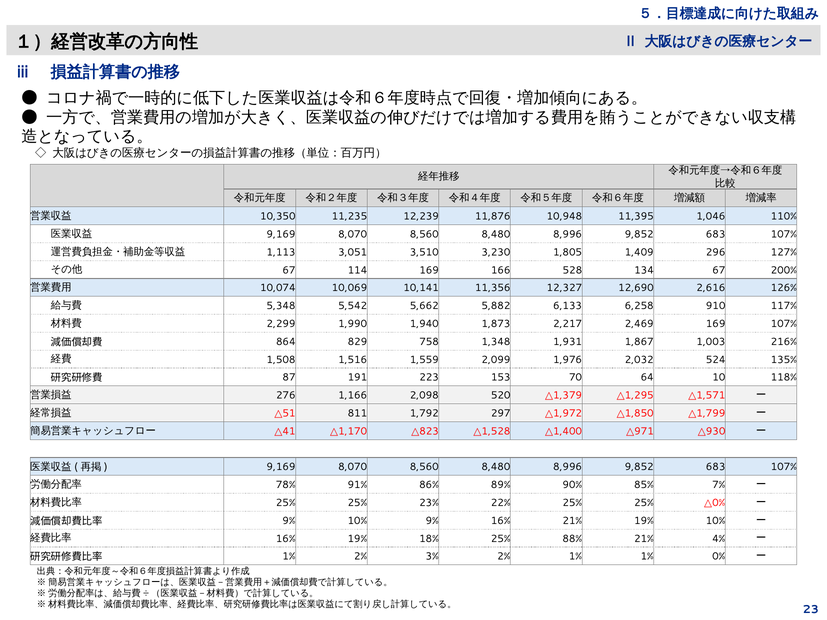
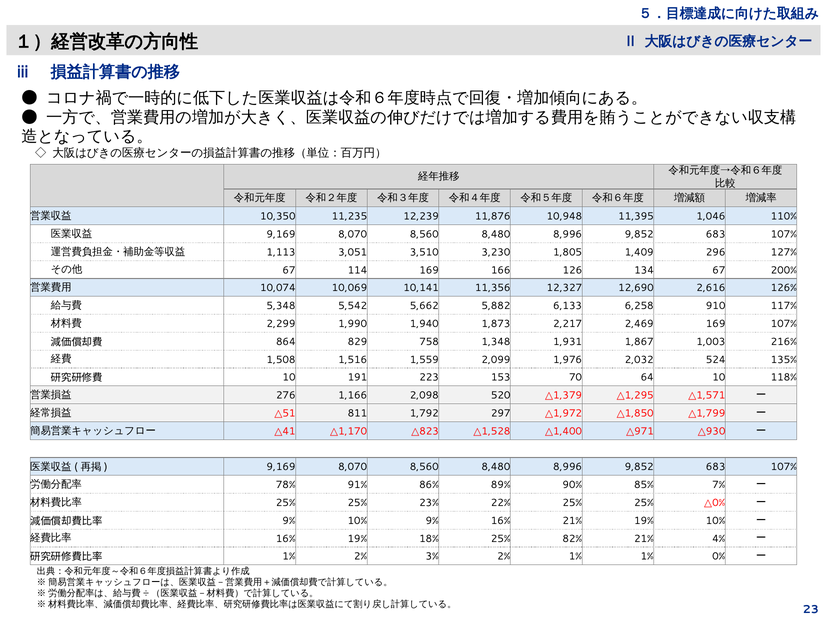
528: 528 -> 126 (572, 270)
87: 87 -> 10 (289, 378)
88%: 88% -> 82% (572, 539)
